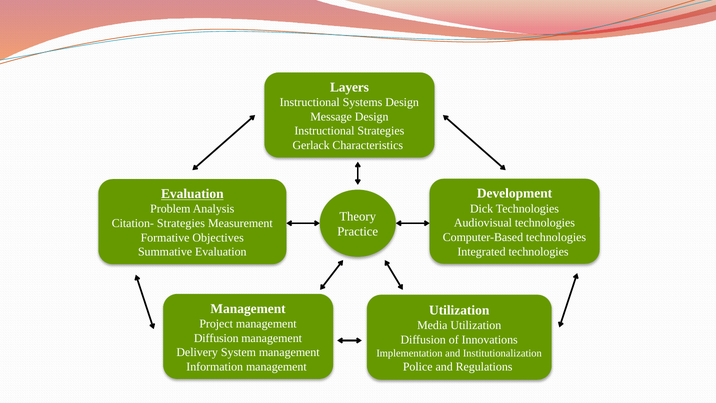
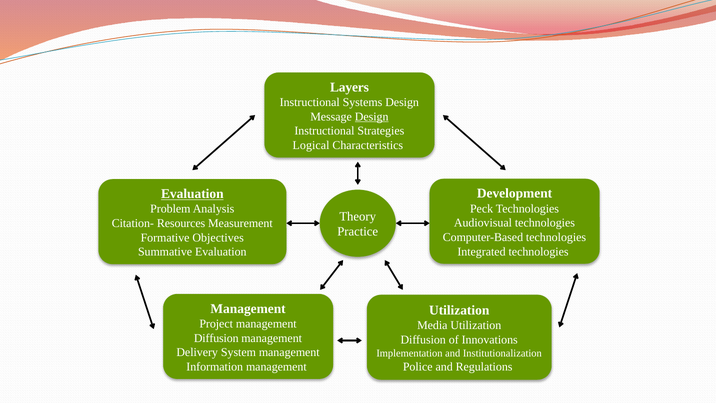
Design underline: none -> present (372, 117)
Gerlack: Gerlack -> Logical (311, 145)
Dick: Dick -> Peck (482, 209)
Citation- Strategies: Strategies -> Resources (181, 223)
